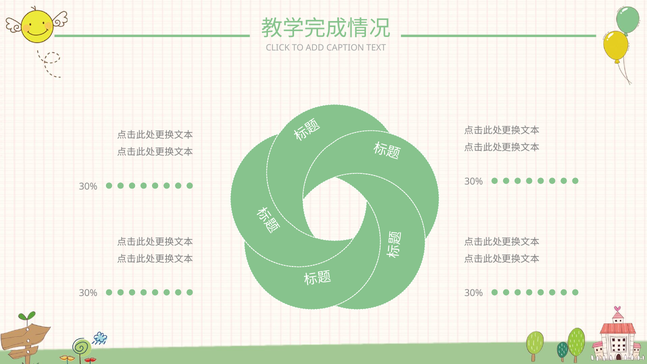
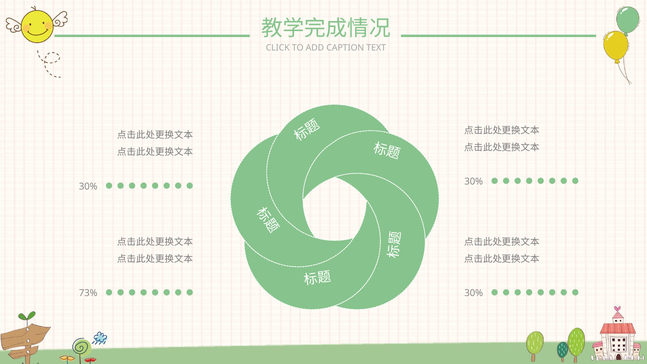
30%: 30% -> 73% (88, 293)
